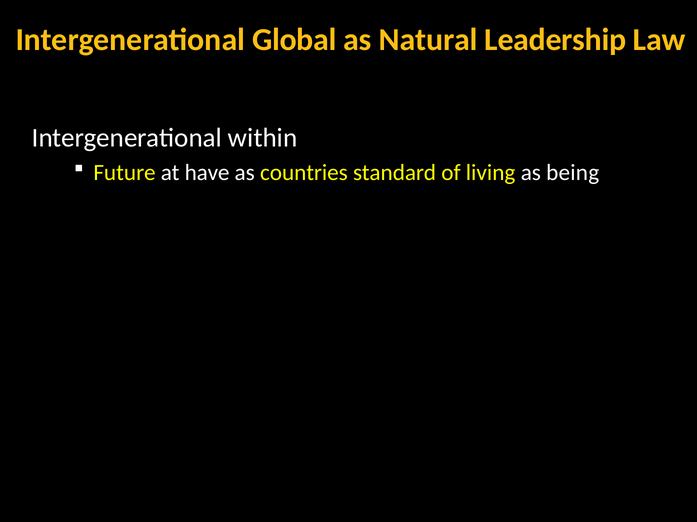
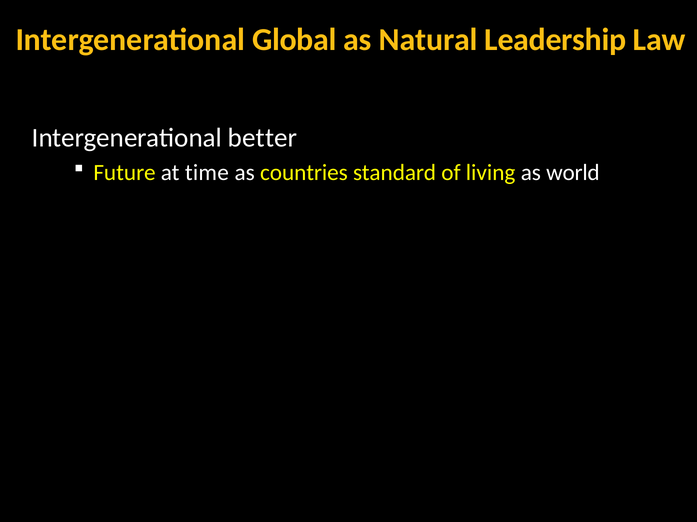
within: within -> better (263, 138)
have: have -> time (207, 173)
being: being -> world (573, 173)
